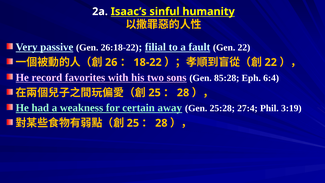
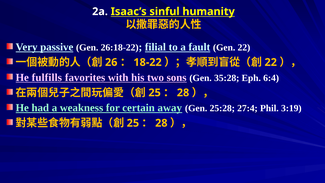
record: record -> fulfills (47, 77)
85:28: 85:28 -> 35:28 (227, 78)
